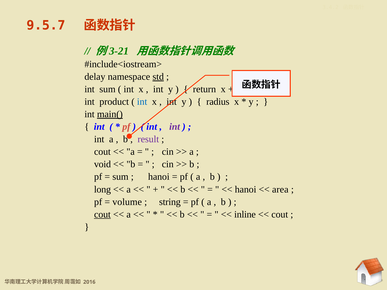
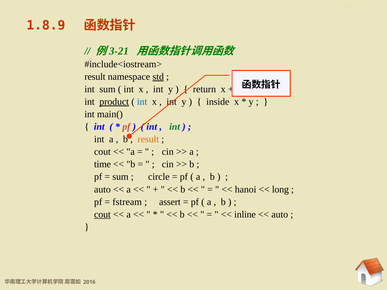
9.5.7: 9.5.7 -> 1.8.9 (46, 25)
delay: delay -> result (95, 77)
product underline: none -> present (114, 102)
radius: radius -> inside (218, 102)
main( underline: present -> none (110, 114)
int colour: purple -> green (175, 127)
result colour: purple -> orange (148, 139)
void: void -> time (102, 164)
hanoi: hanoi -> circle (159, 177)
long: long -> auto (102, 189)
area: area -> long (280, 189)
volume: volume -> fstream (127, 202)
string: string -> assert (170, 202)
cout: cout -> auto (280, 215)
